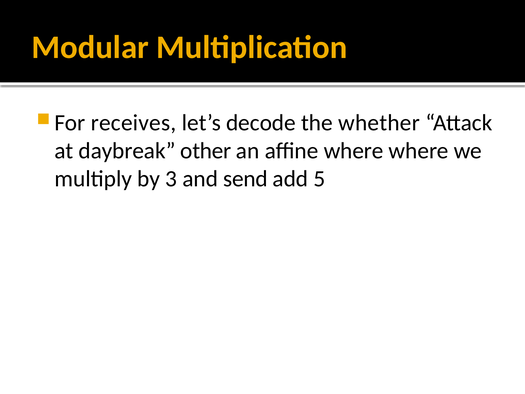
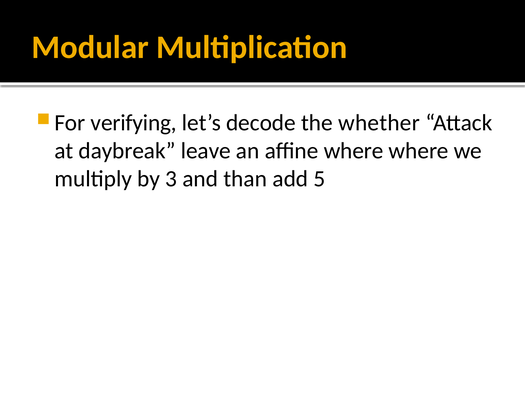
receives: receives -> verifying (134, 123)
other: other -> leave (206, 151)
send: send -> than (245, 179)
